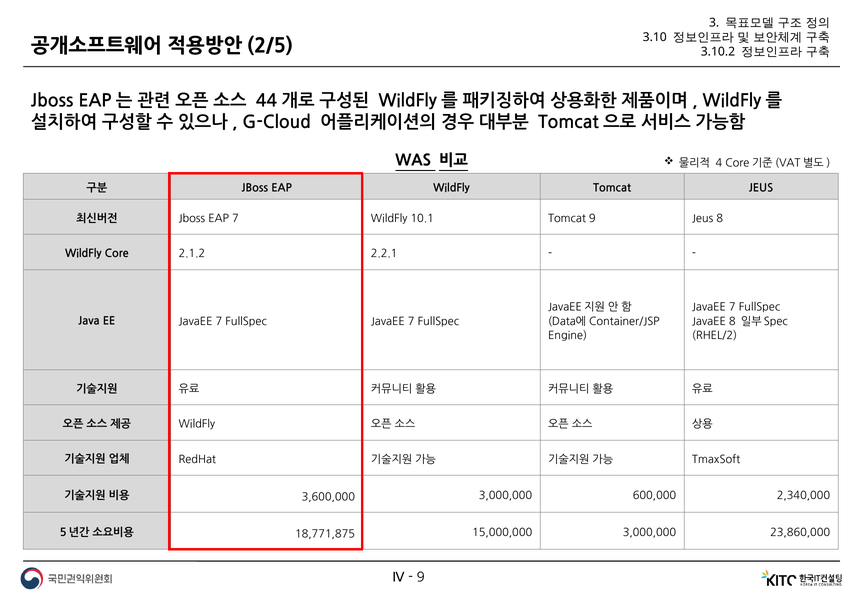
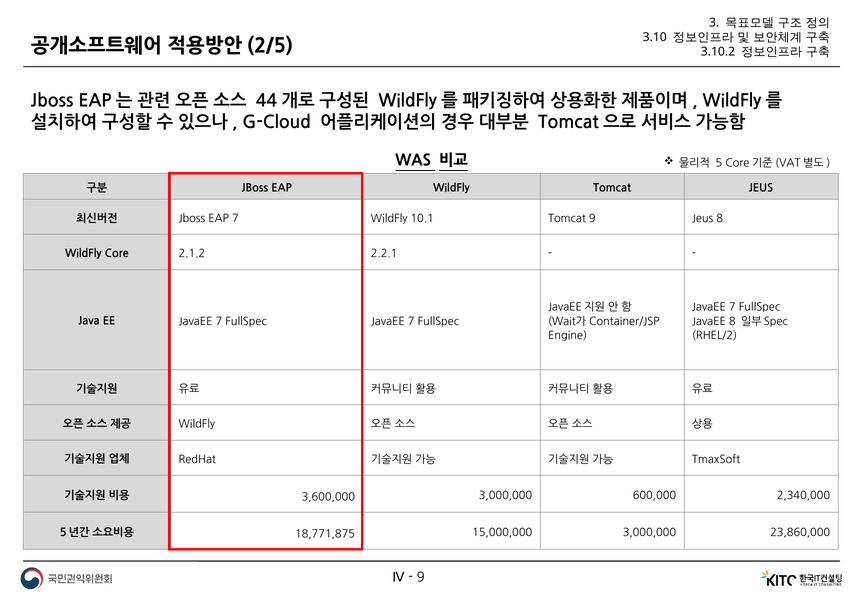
4: 4 -> 5 (719, 163)
Data에: Data에 -> Wait가 (567, 321)
